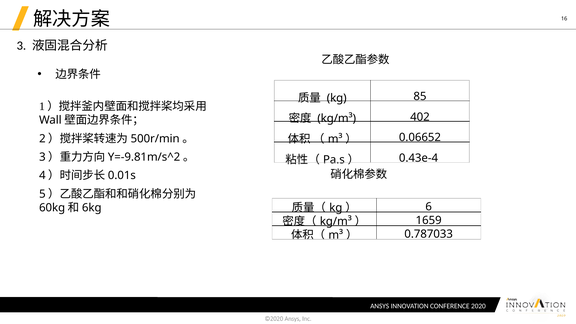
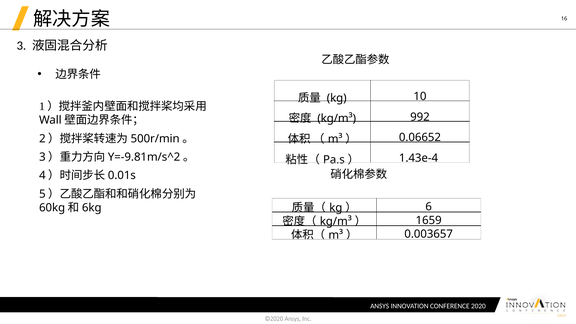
85: 85 -> 10 (420, 96)
402: 402 -> 992 (420, 117)
0.43e-4: 0.43e-4 -> 1.43e-4 (418, 158)
0.787033: 0.787033 -> 0.003657 (429, 234)
